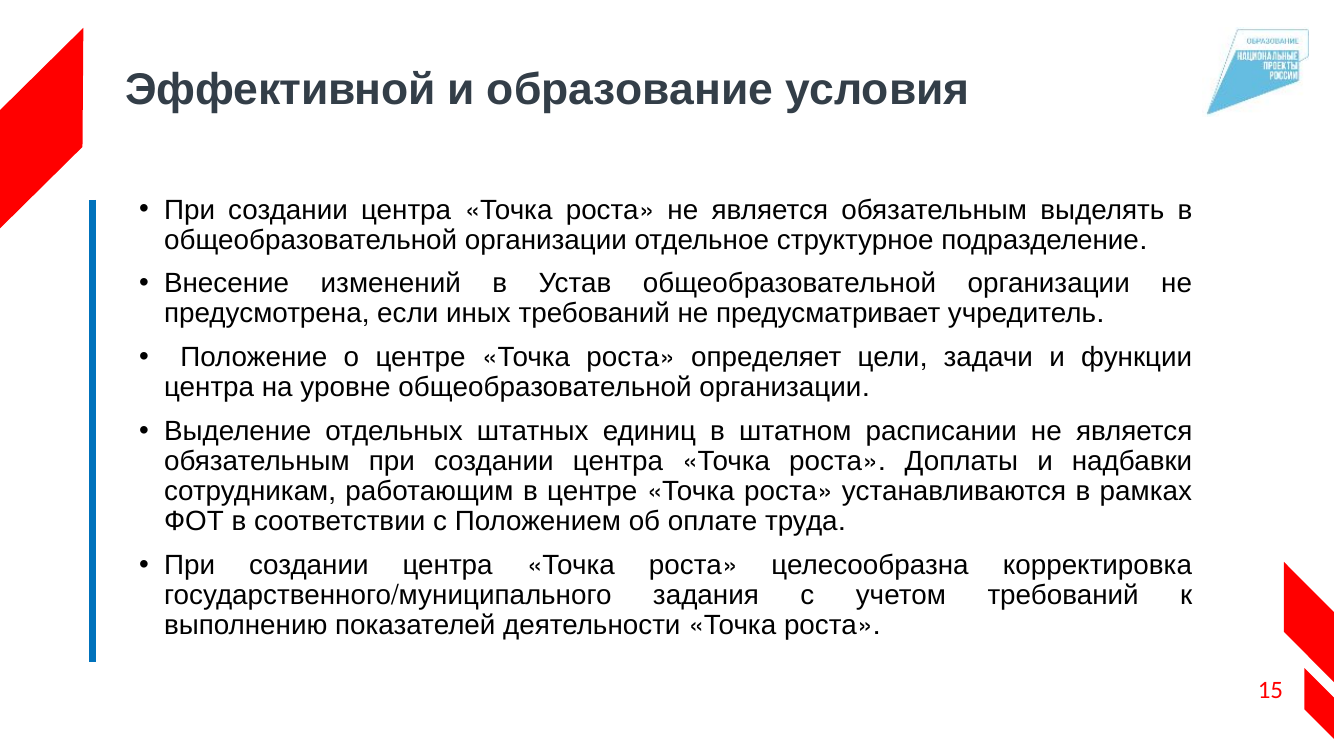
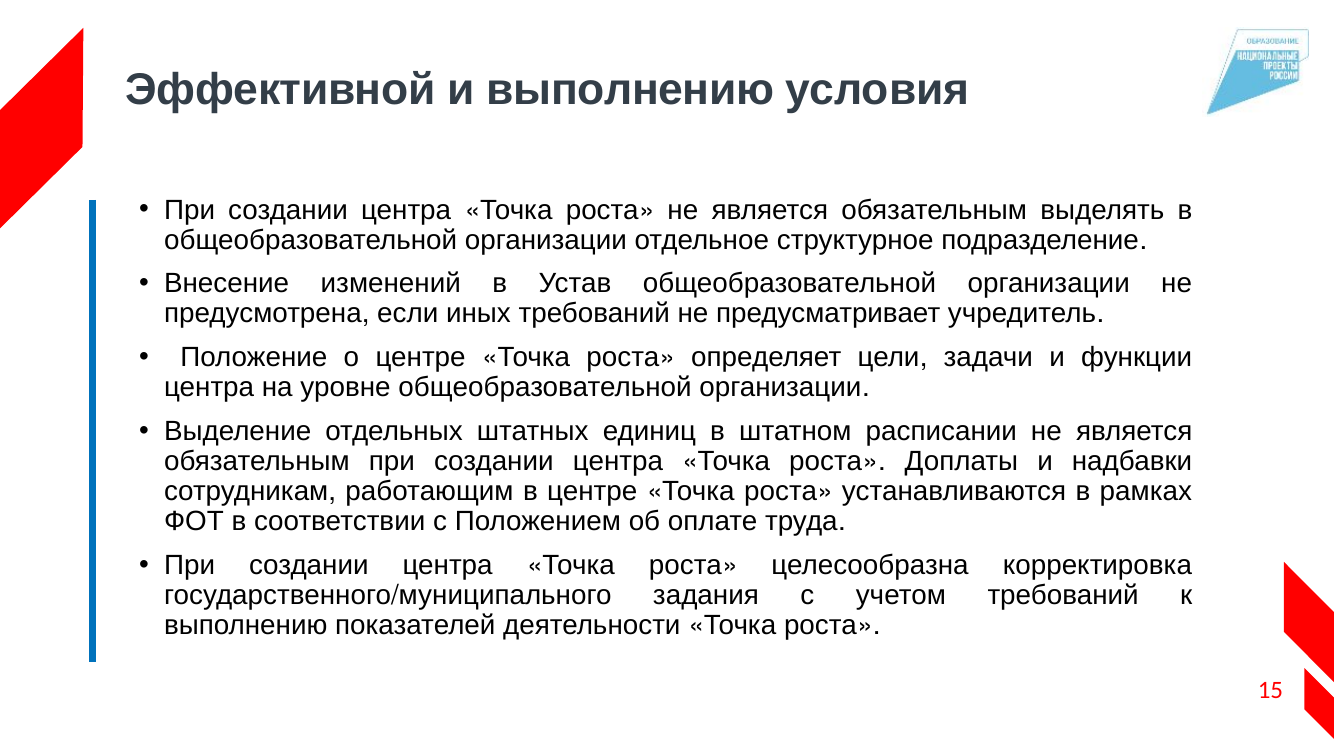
и образование: образование -> выполнению (630, 90)
